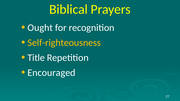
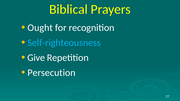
Self-righteousness colour: yellow -> light blue (64, 43)
Title: Title -> Give (36, 58)
Encouraged: Encouraged -> Persecution (51, 73)
